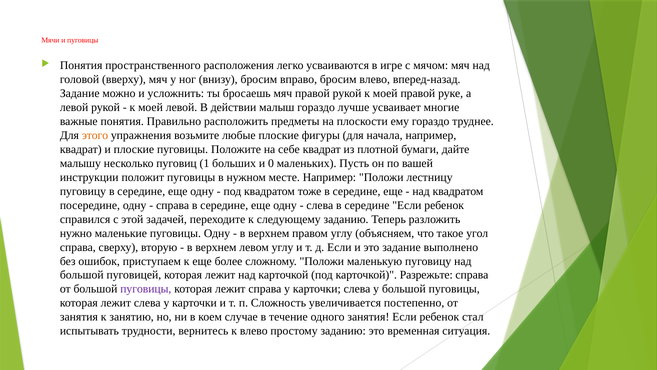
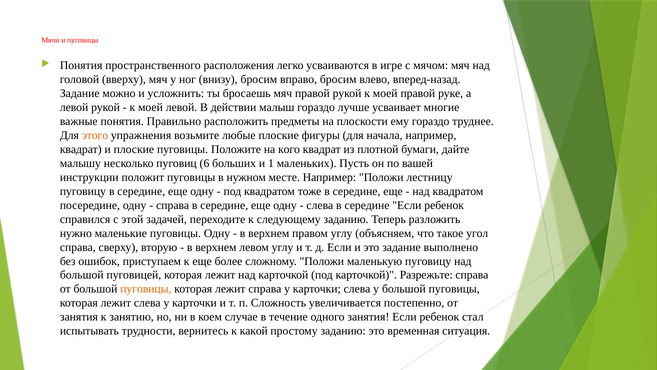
себе: себе -> кого (289, 149)
1: 1 -> 6 (204, 163)
0: 0 -> 1 (271, 163)
пуговицы colour: purple -> orange (146, 289)
к влево: влево -> какой (254, 331)
